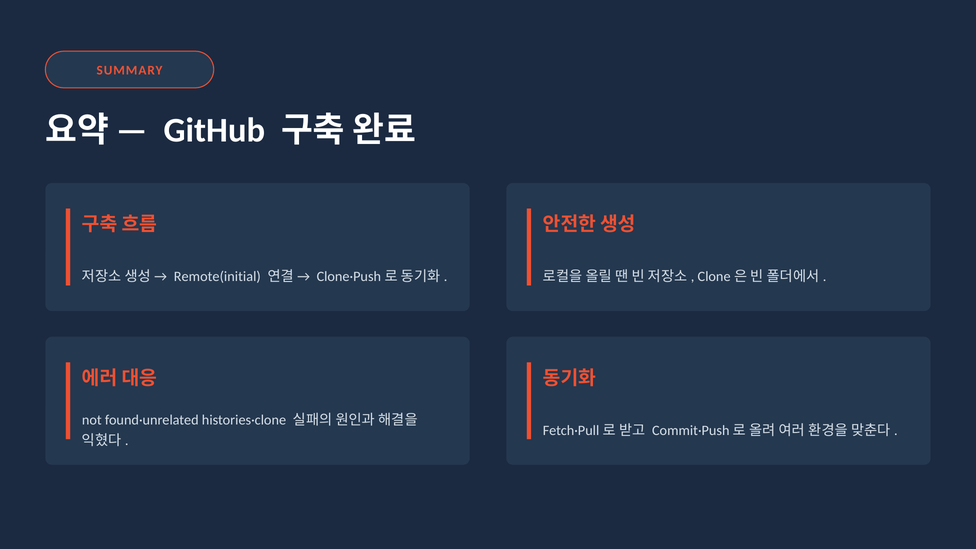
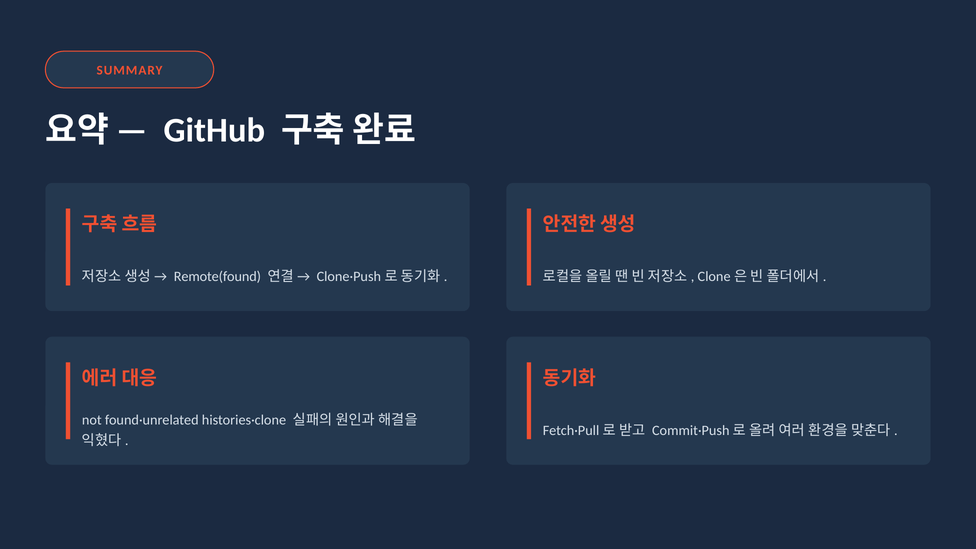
Remote(initial: Remote(initial -> Remote(found (217, 277)
